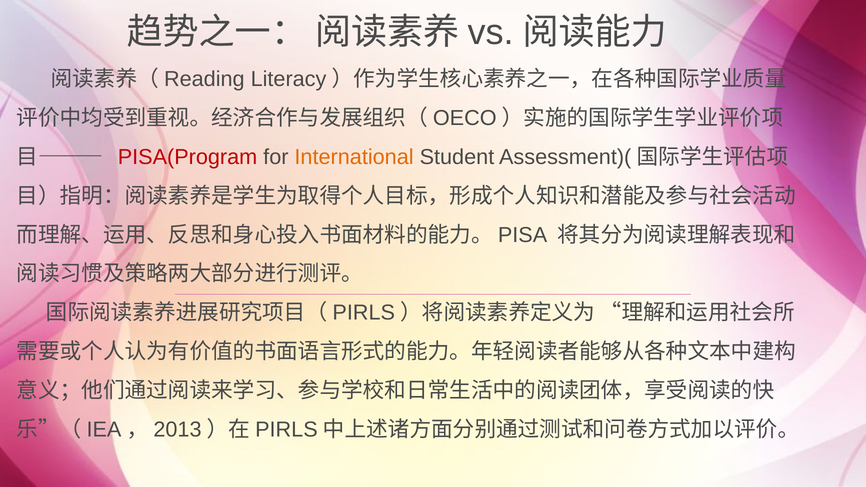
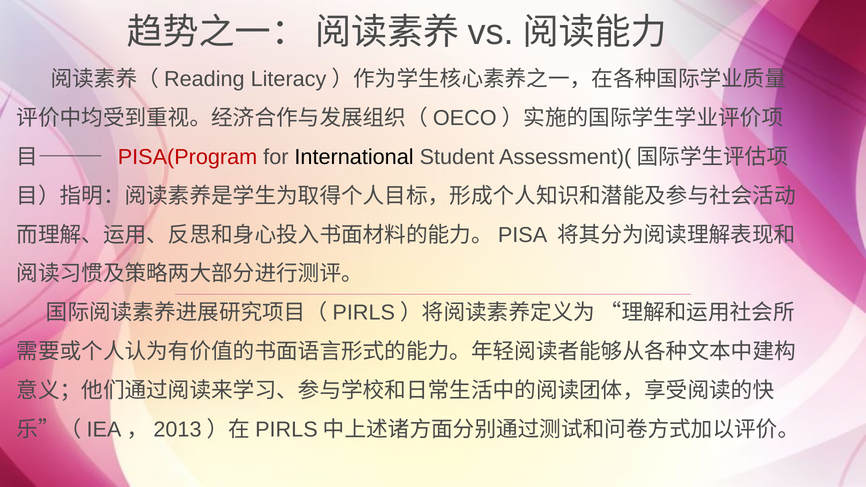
International colour: orange -> black (354, 157)
